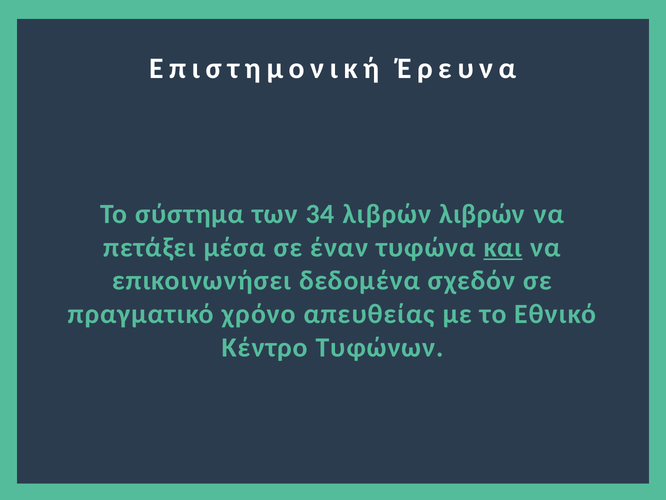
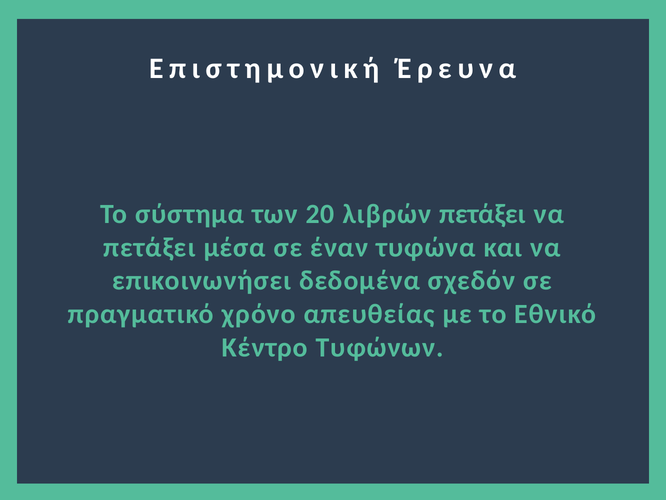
34: 34 -> 20 (320, 214)
λιβρών λιβρών: λιβρών -> πετάξει (482, 214)
και underline: present -> none (503, 247)
